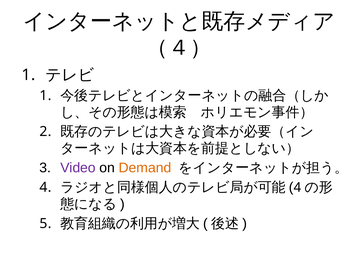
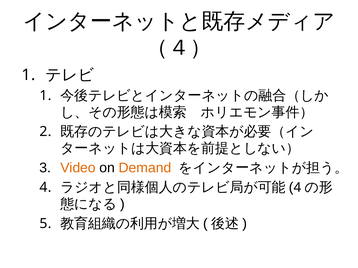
Video colour: purple -> orange (78, 168)
